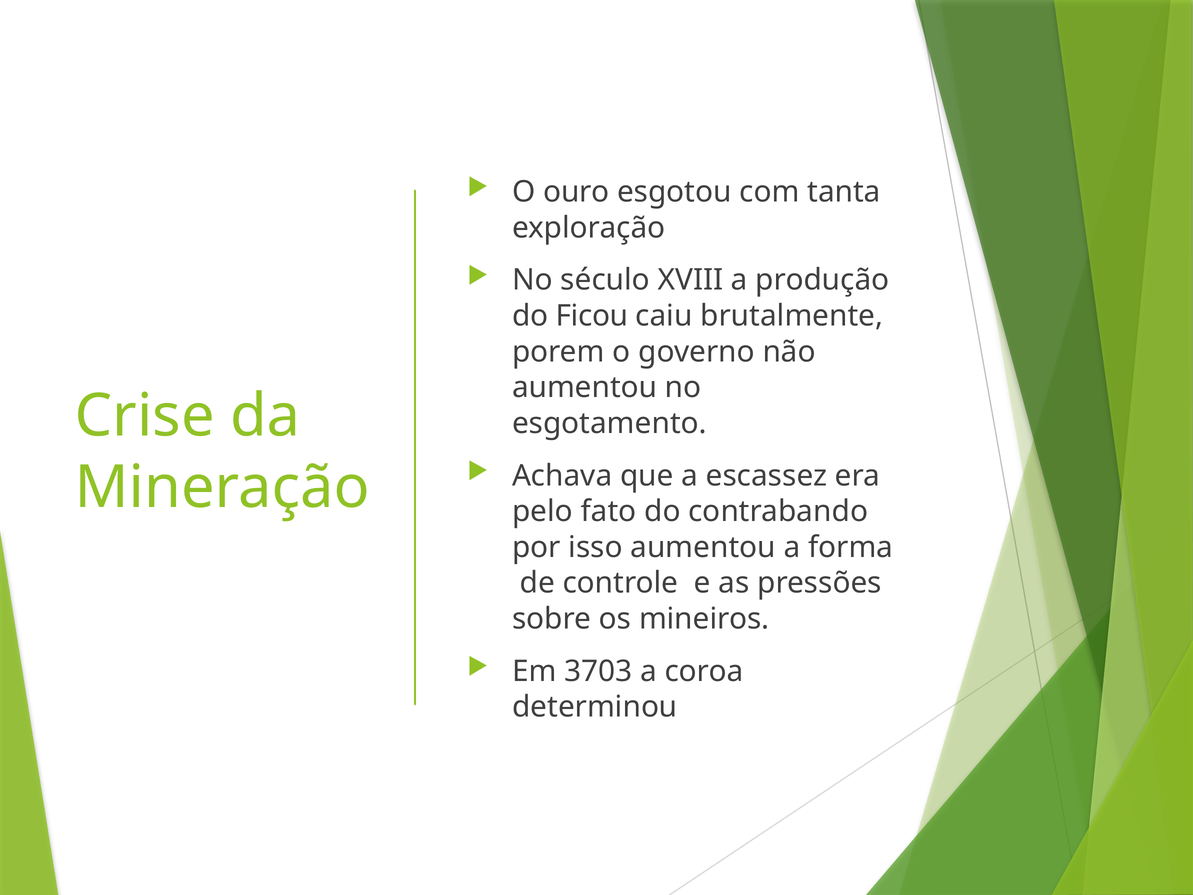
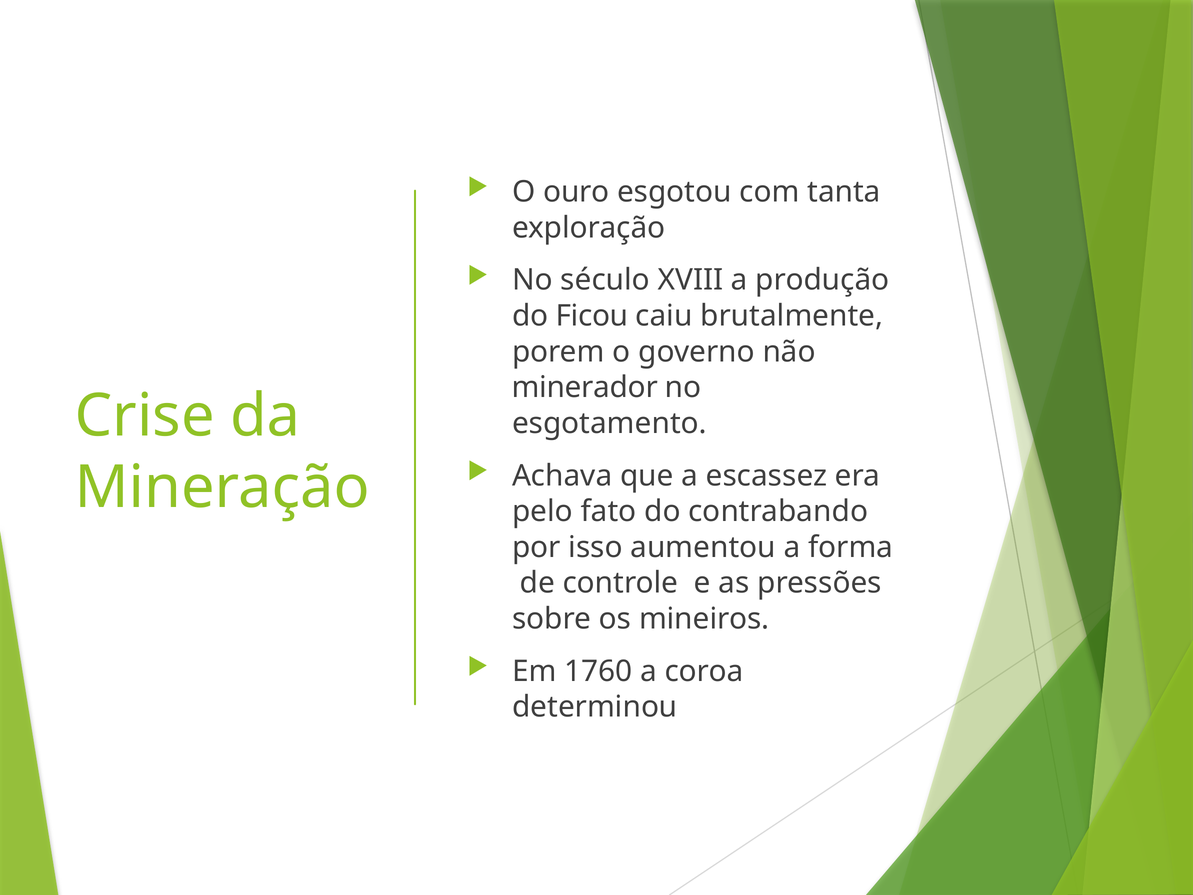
aumentou: aumentou -> minerador (585, 387)
3703: 3703 -> 1760 (598, 671)
